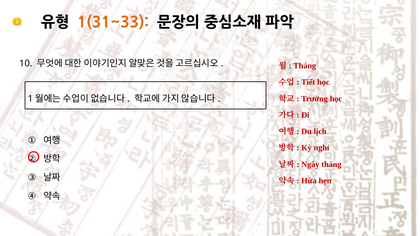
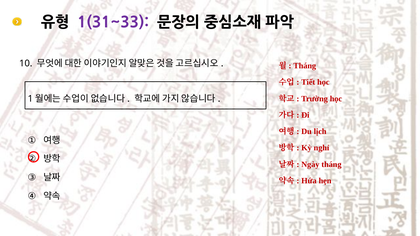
1(31~33 colour: orange -> purple (113, 22)
